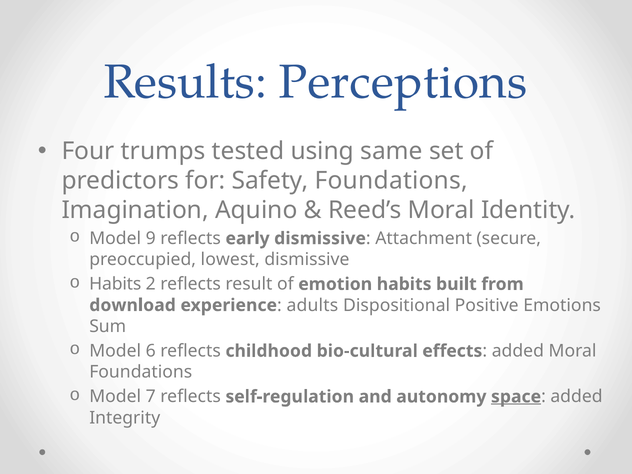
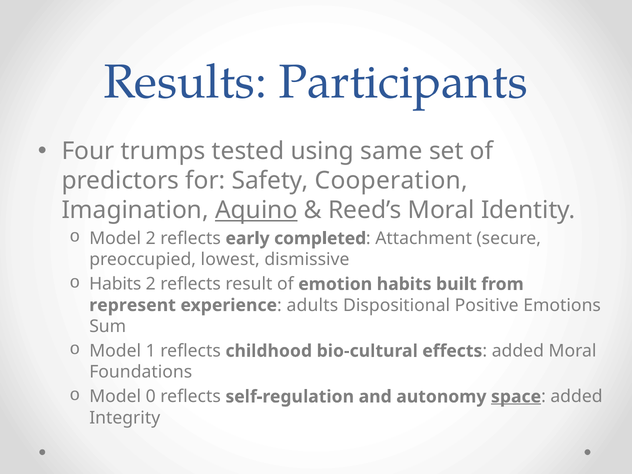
Perceptions: Perceptions -> Participants (403, 82)
Safety Foundations: Foundations -> Cooperation (391, 181)
Aquino underline: none -> present (256, 210)
Model 9: 9 -> 2 (151, 238)
early dismissive: dismissive -> completed (320, 238)
download: download -> represent (133, 305)
6: 6 -> 1 (151, 351)
7: 7 -> 0 (151, 397)
